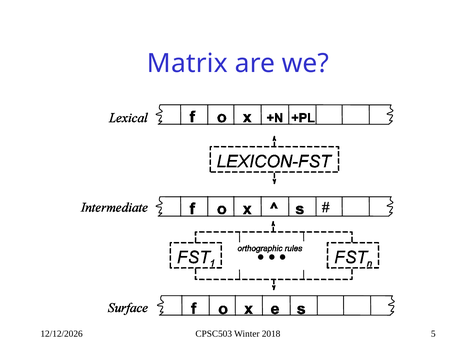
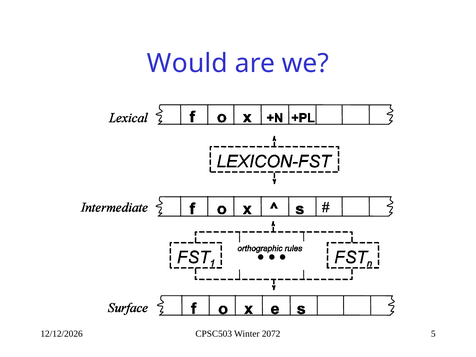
Matrix: Matrix -> Would (187, 63)
2018: 2018 -> 2072 (271, 334)
